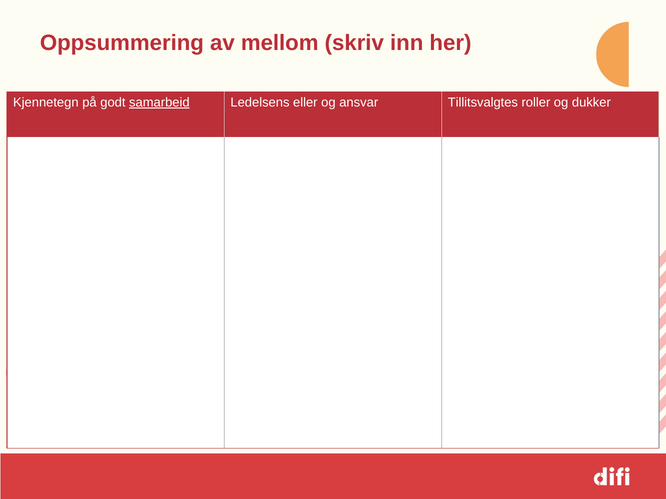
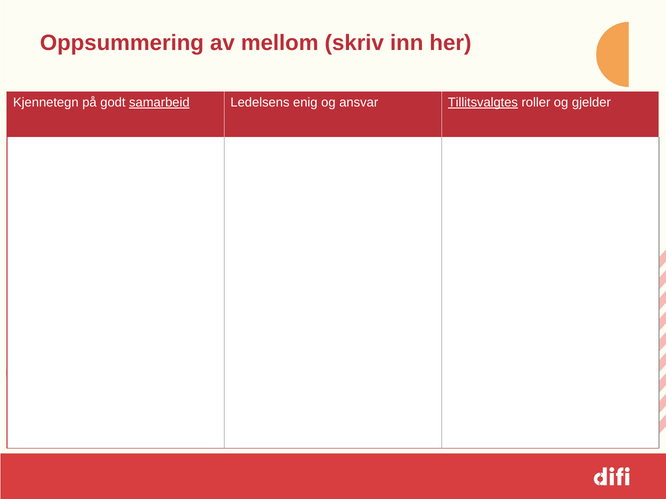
eller: eller -> enig (305, 103)
Tillitsvalgtes underline: none -> present (483, 103)
dukker: dukker -> gjelder (591, 103)
